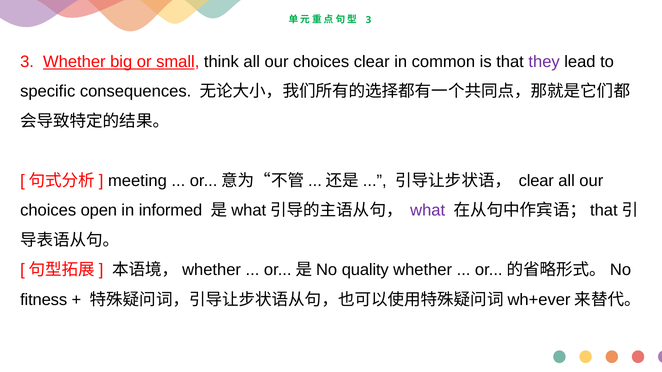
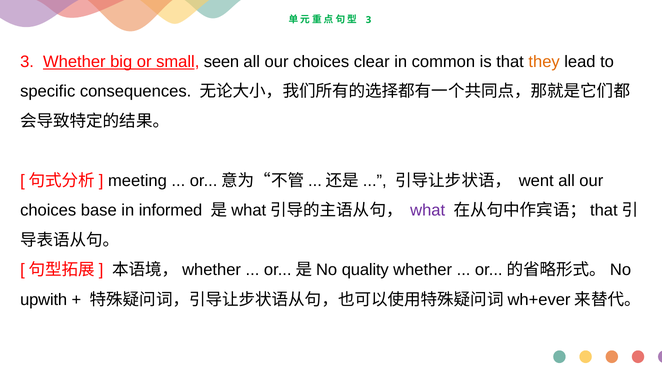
think: think -> seen (221, 62)
they colour: purple -> orange (544, 62)
clear: clear -> went (536, 181)
open: open -> base (99, 211)
fitness: fitness -> upwith (44, 300)
